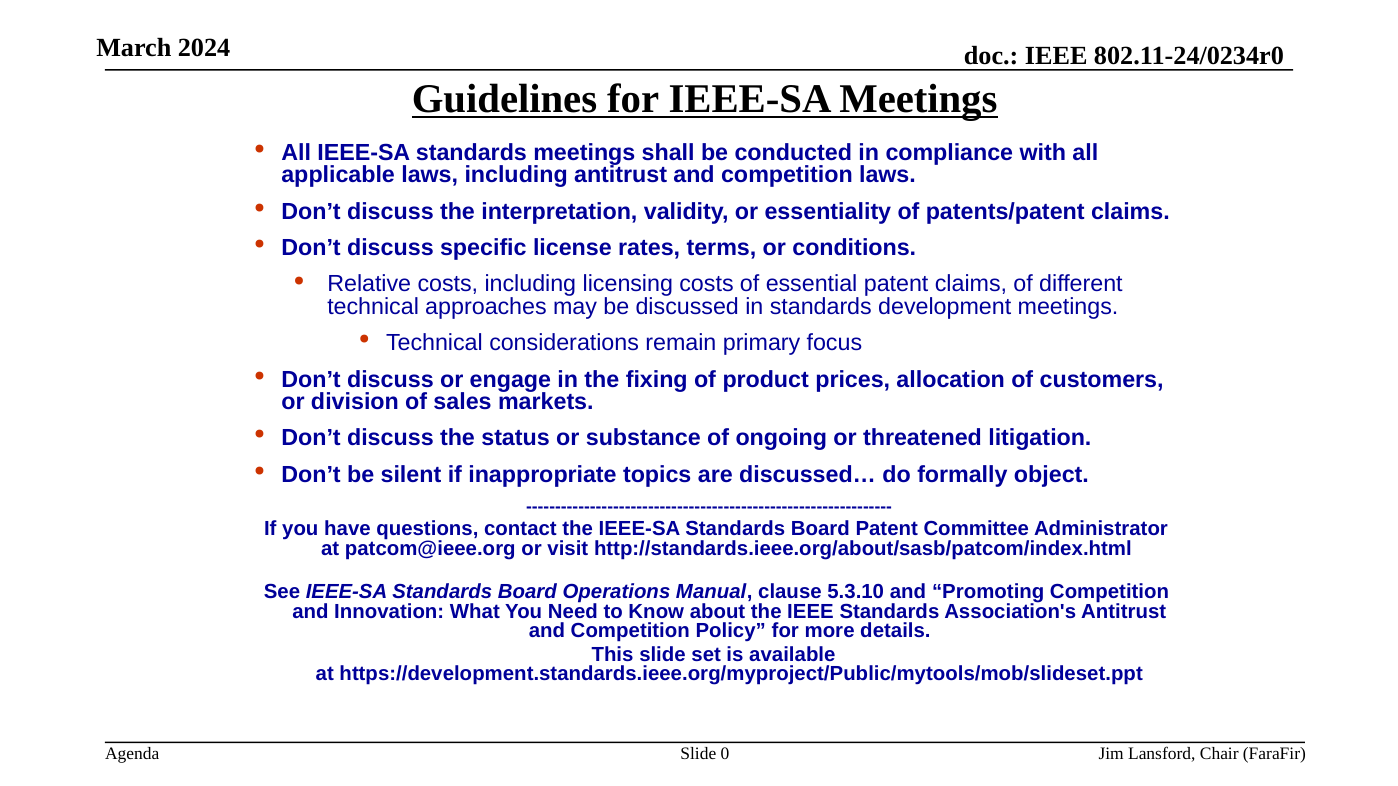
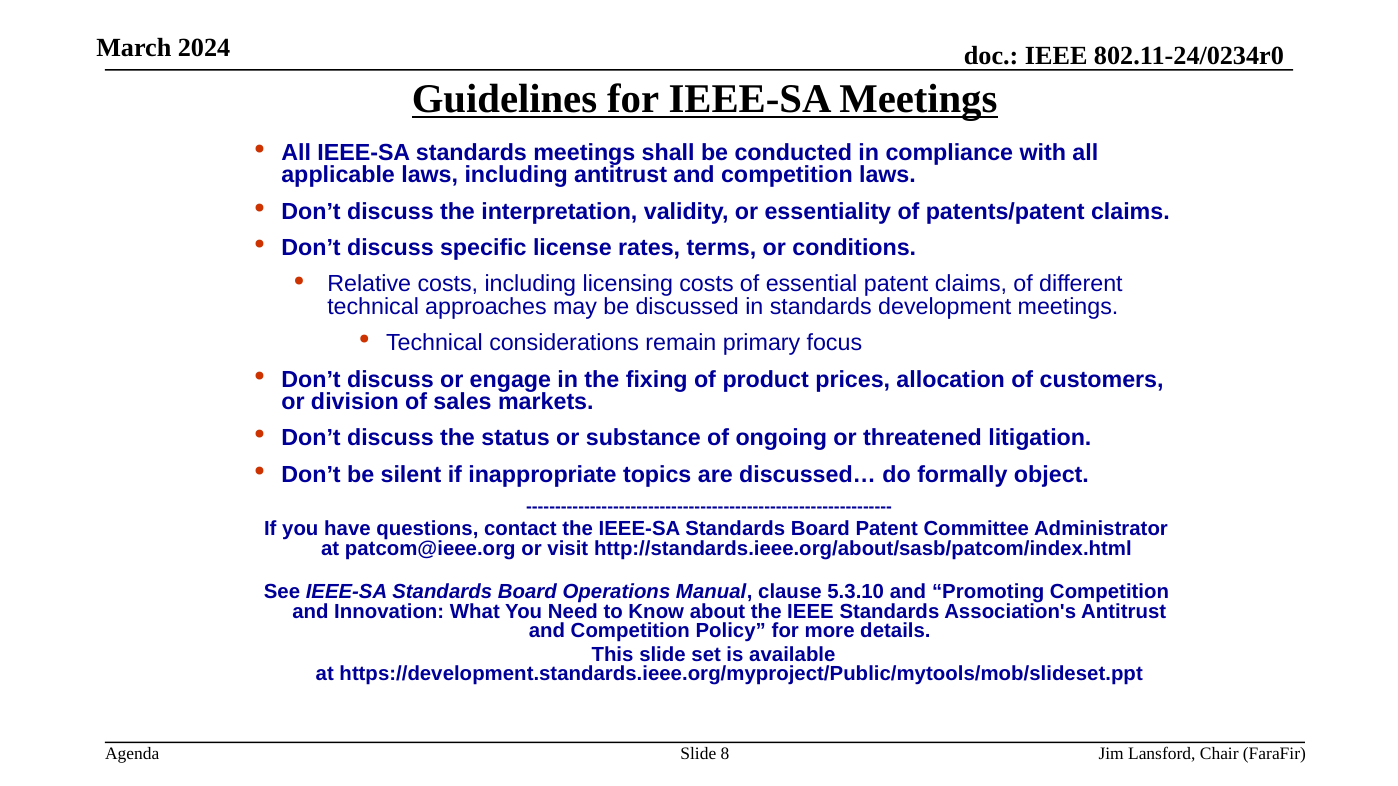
0: 0 -> 8 (725, 754)
